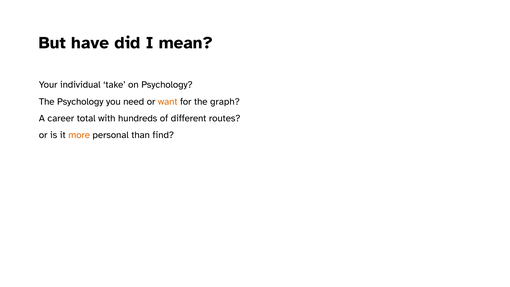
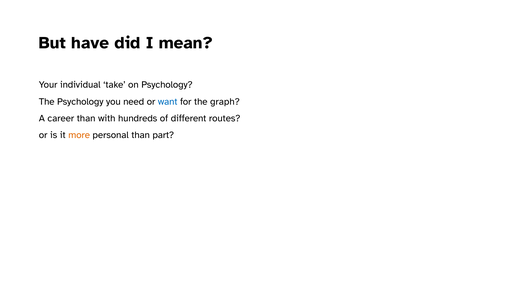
want colour: orange -> blue (168, 101)
career total: total -> than (86, 118)
find: find -> part (163, 135)
